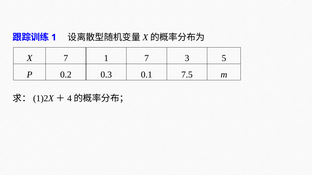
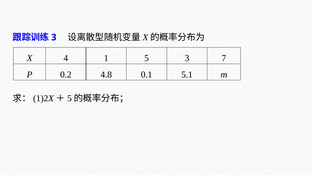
1: 1 -> 3 (54, 38)
X 7: 7 -> 4 (66, 58)
1 7: 7 -> 5 (147, 58)
5: 5 -> 7 (224, 58)
0.3: 0.3 -> 4.8 (106, 75)
7.5: 7.5 -> 5.1 (187, 75)
4: 4 -> 5 (69, 99)
